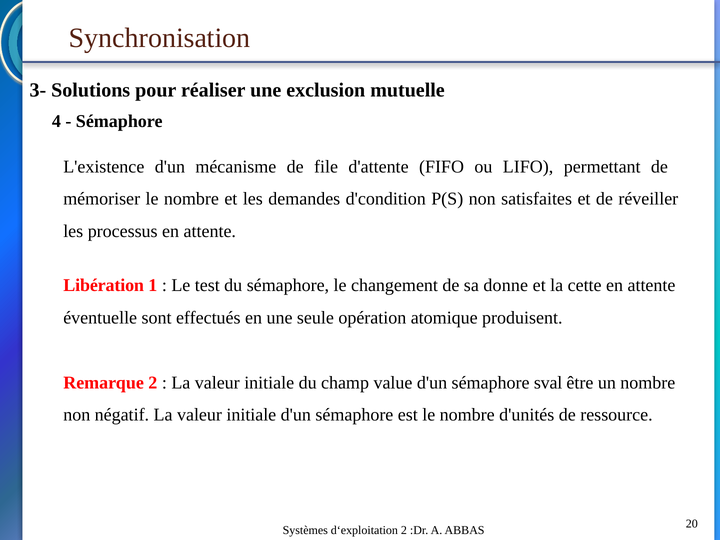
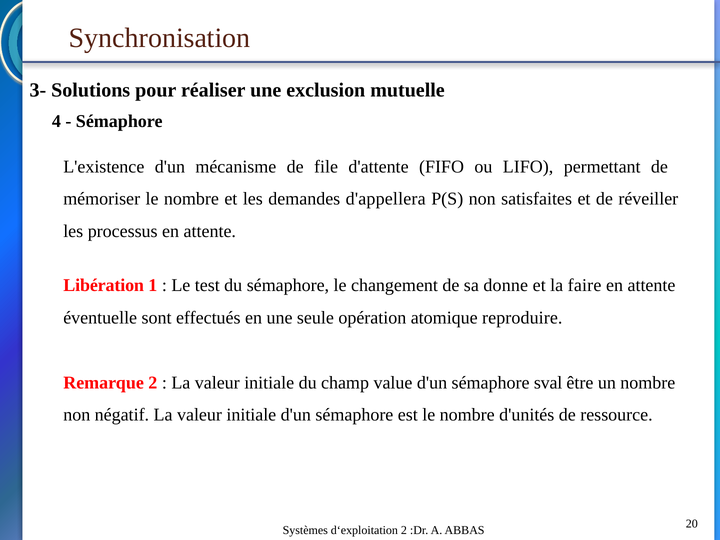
d'condition: d'condition -> d'appellera (386, 199)
cette: cette -> faire (585, 285)
produisent: produisent -> reproduire (522, 318)
